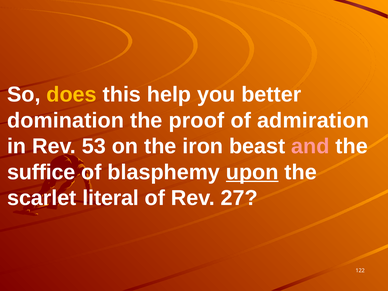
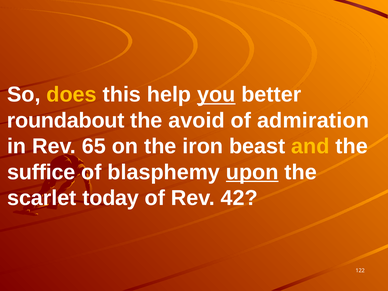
you underline: none -> present (216, 95)
domination: domination -> roundabout (66, 120)
proof: proof -> avoid (197, 120)
53: 53 -> 65 (94, 146)
and colour: pink -> yellow (310, 146)
literal: literal -> today (111, 198)
27: 27 -> 42 (239, 198)
